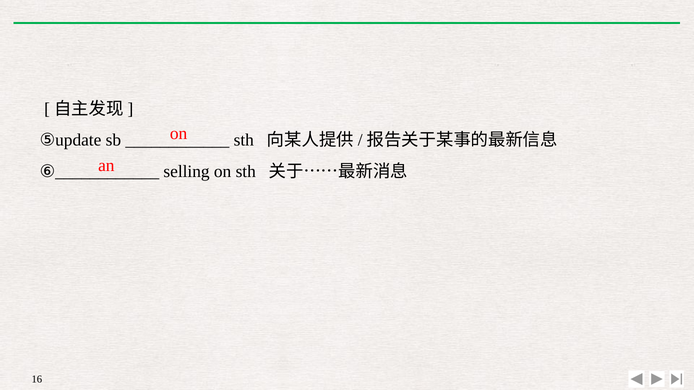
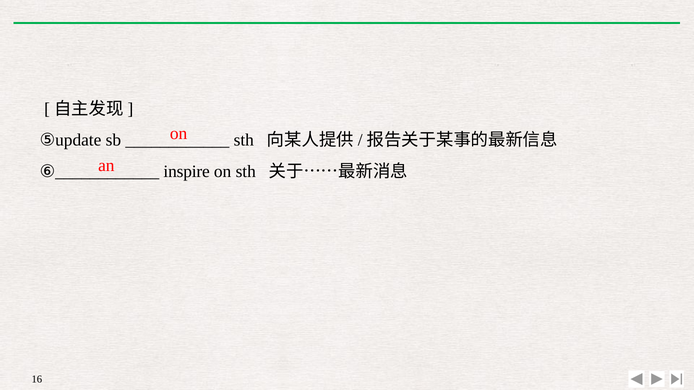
selling: selling -> inspire (187, 172)
